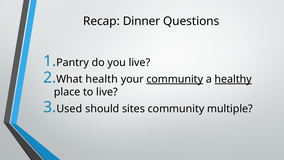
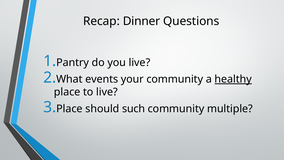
health: health -> events (102, 79)
community underline: present -> none (175, 79)
Used: Used -> Place (69, 109)
sites: sites -> such (134, 109)
